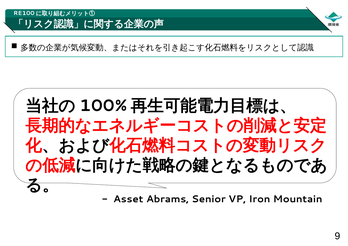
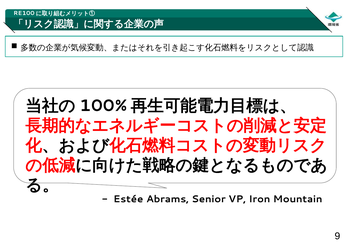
Asset: Asset -> Estée (128, 199)
